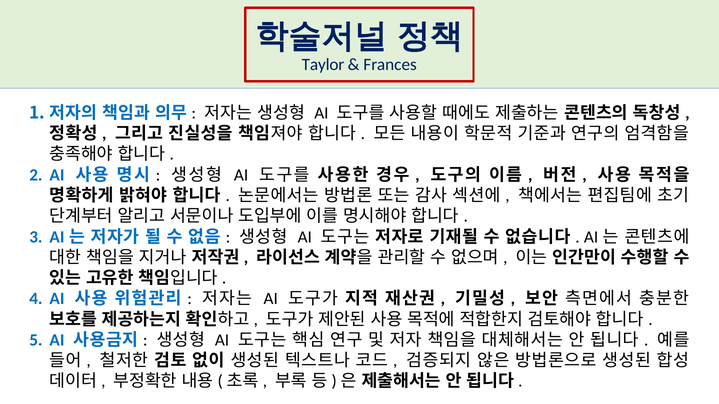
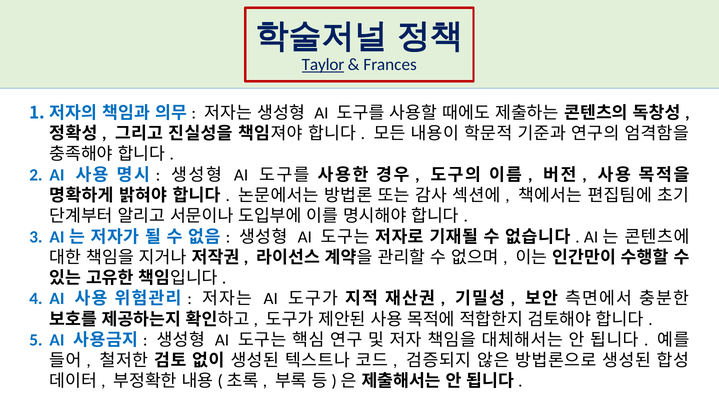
Taylor underline: none -> present (323, 65)
